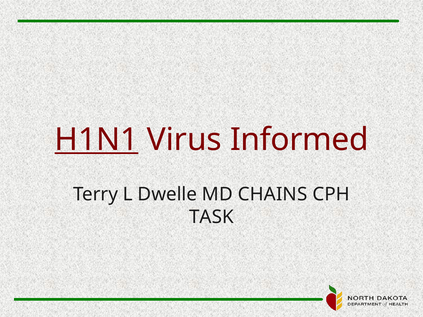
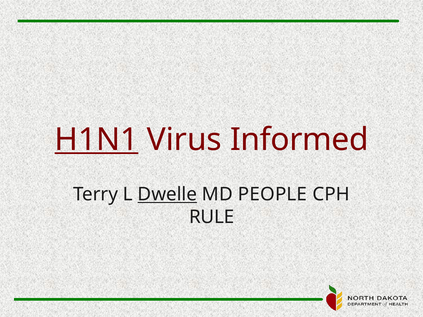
Dwelle underline: none -> present (167, 194)
CHAINS: CHAINS -> PEOPLE (273, 194)
TASK: TASK -> RULE (212, 217)
